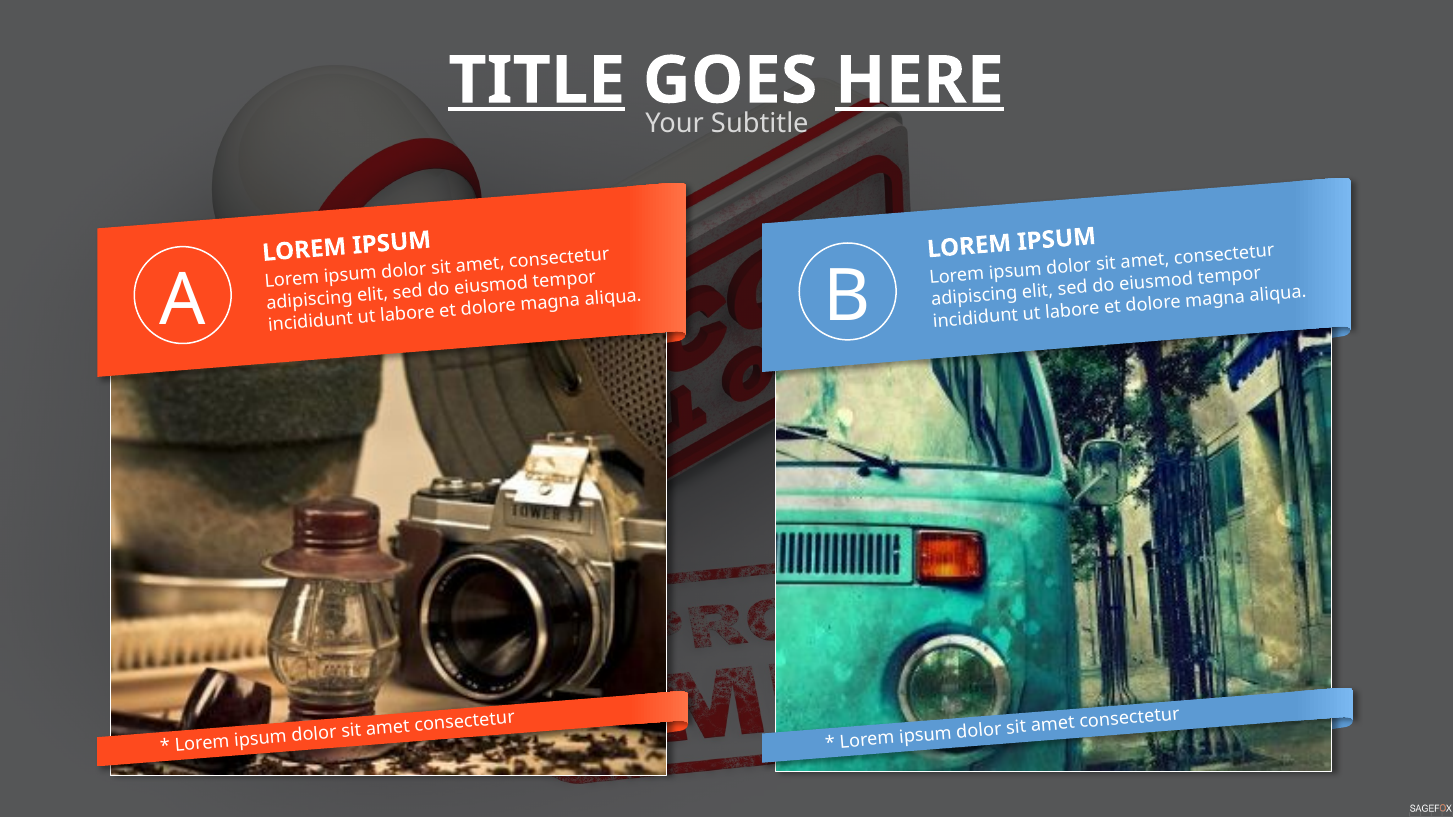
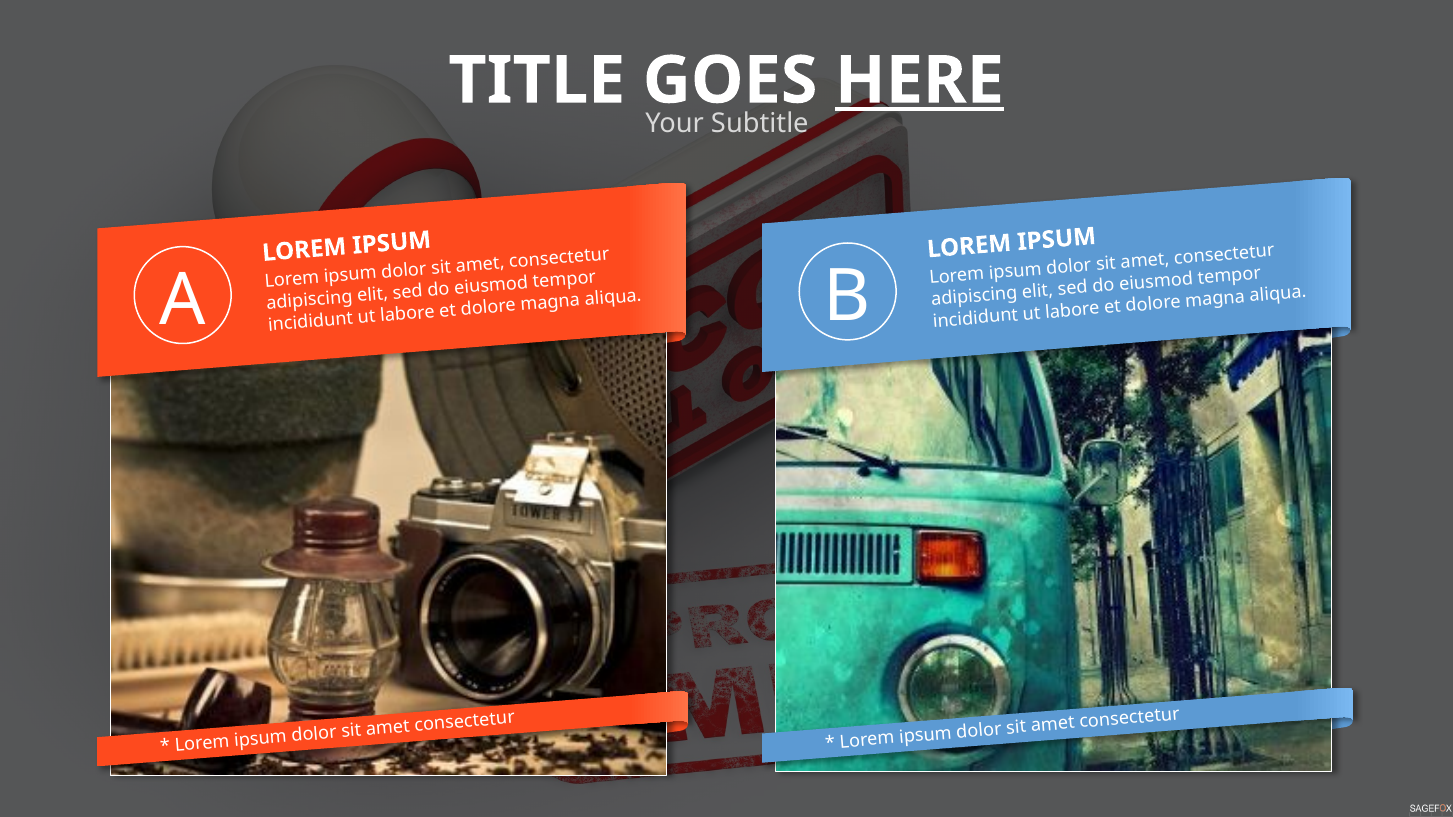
TITLE underline: present -> none (537, 81)
